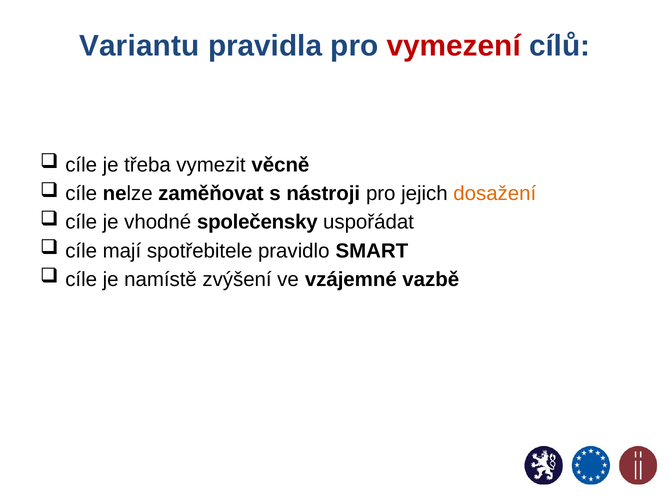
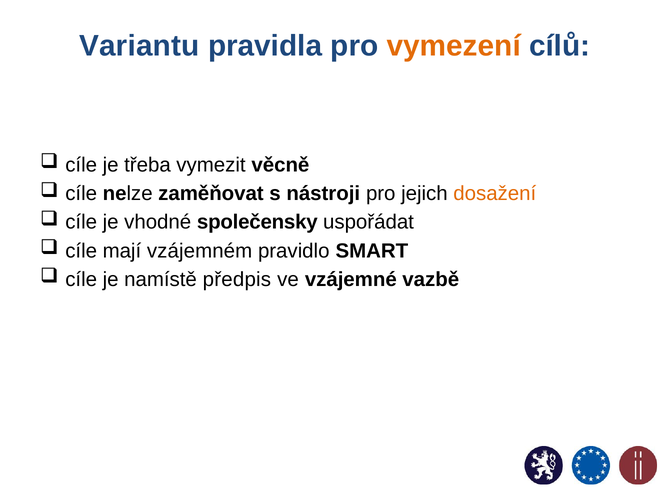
vymezení colour: red -> orange (454, 46)
spotřebitele: spotřebitele -> vzájemném (200, 251)
zvýšení: zvýšení -> předpis (237, 280)
